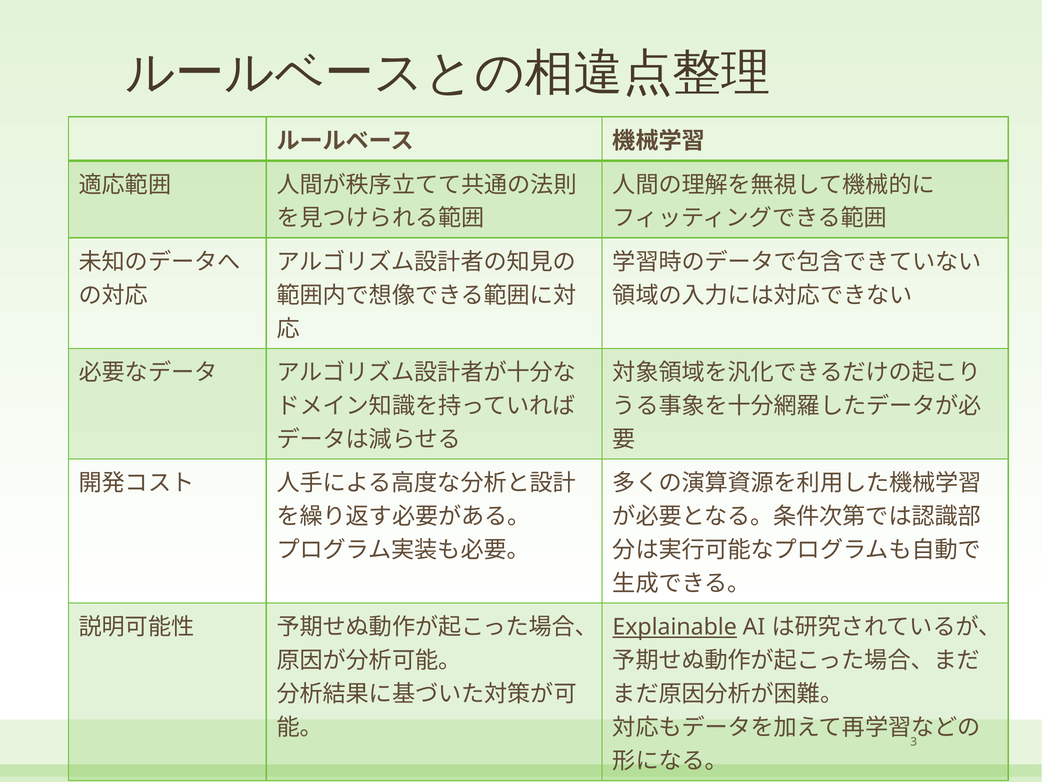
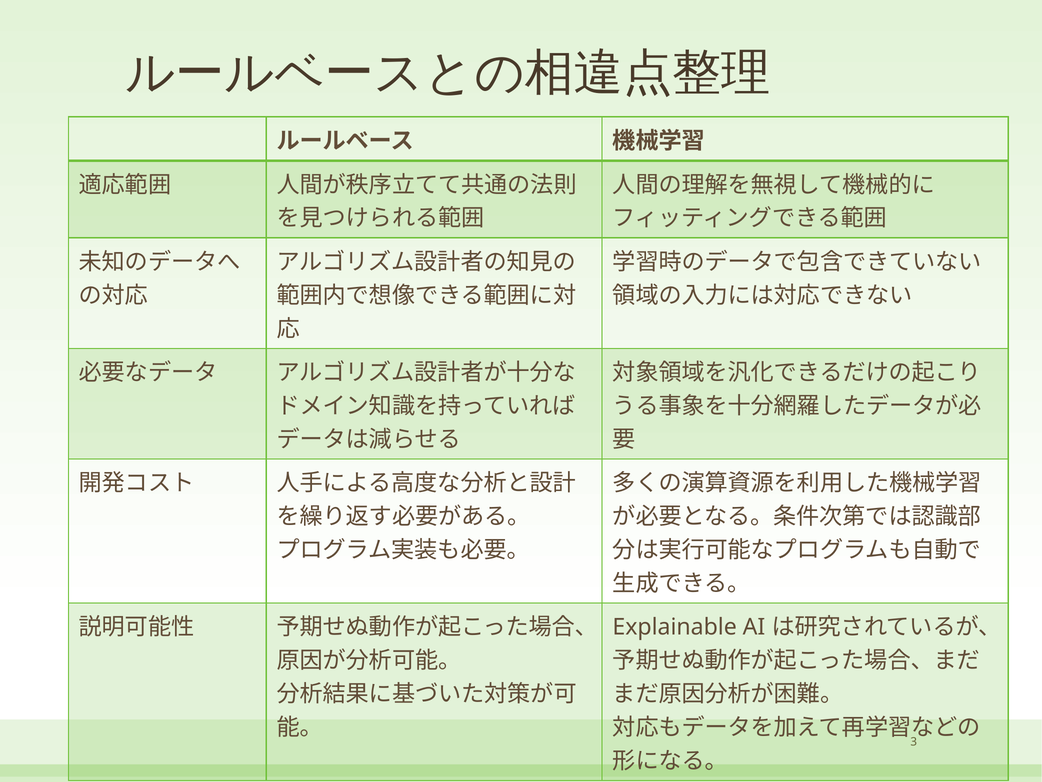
Explainable underline: present -> none (675, 627)
